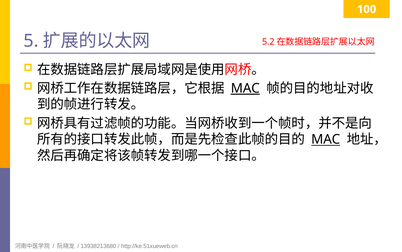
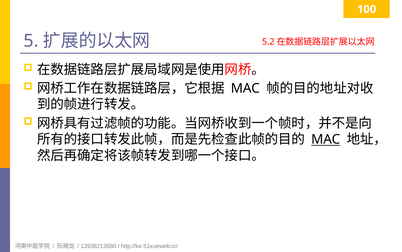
MAC underline: present -> none (245, 88)
